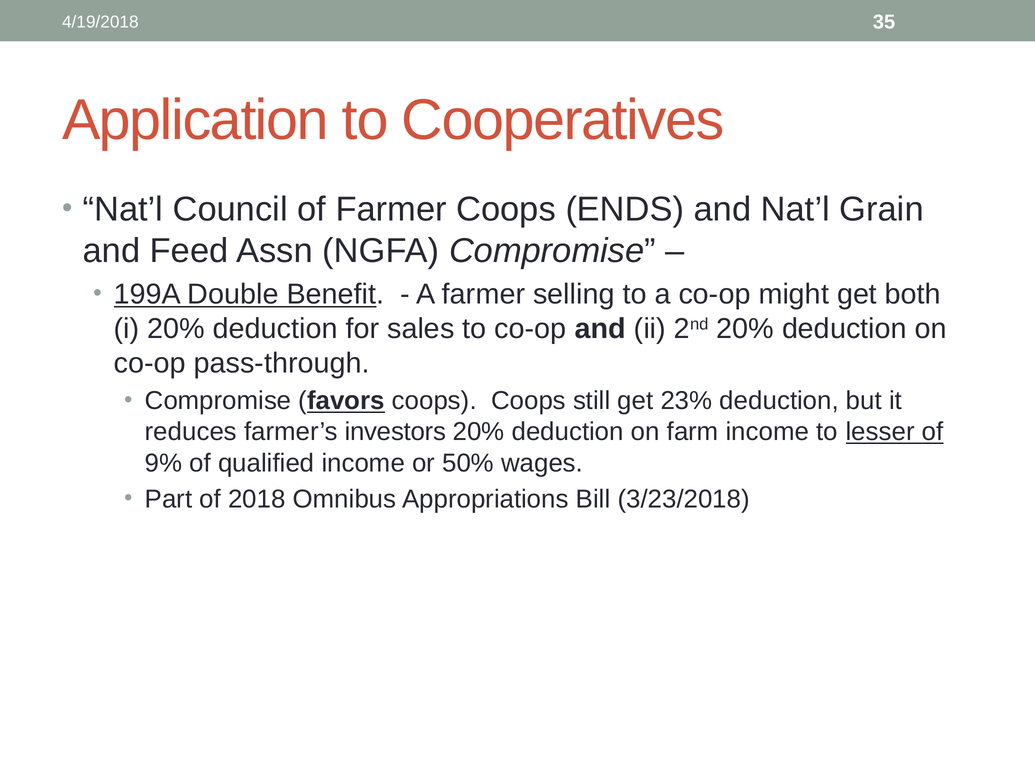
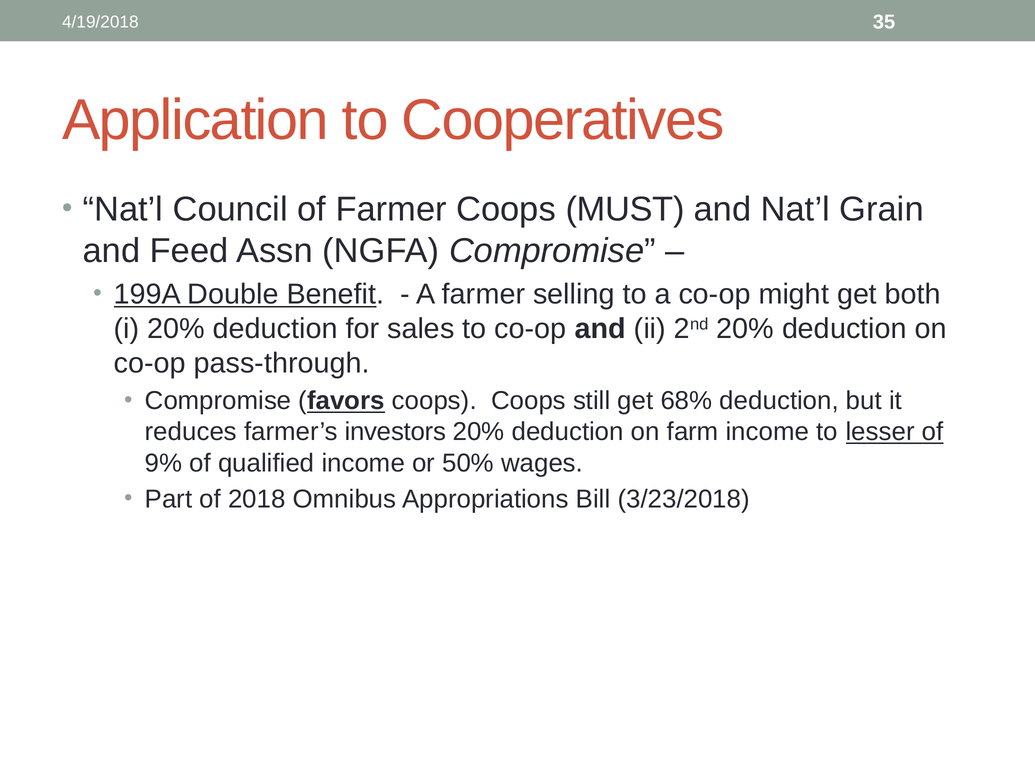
ENDS: ENDS -> MUST (625, 209)
23%: 23% -> 68% (686, 401)
